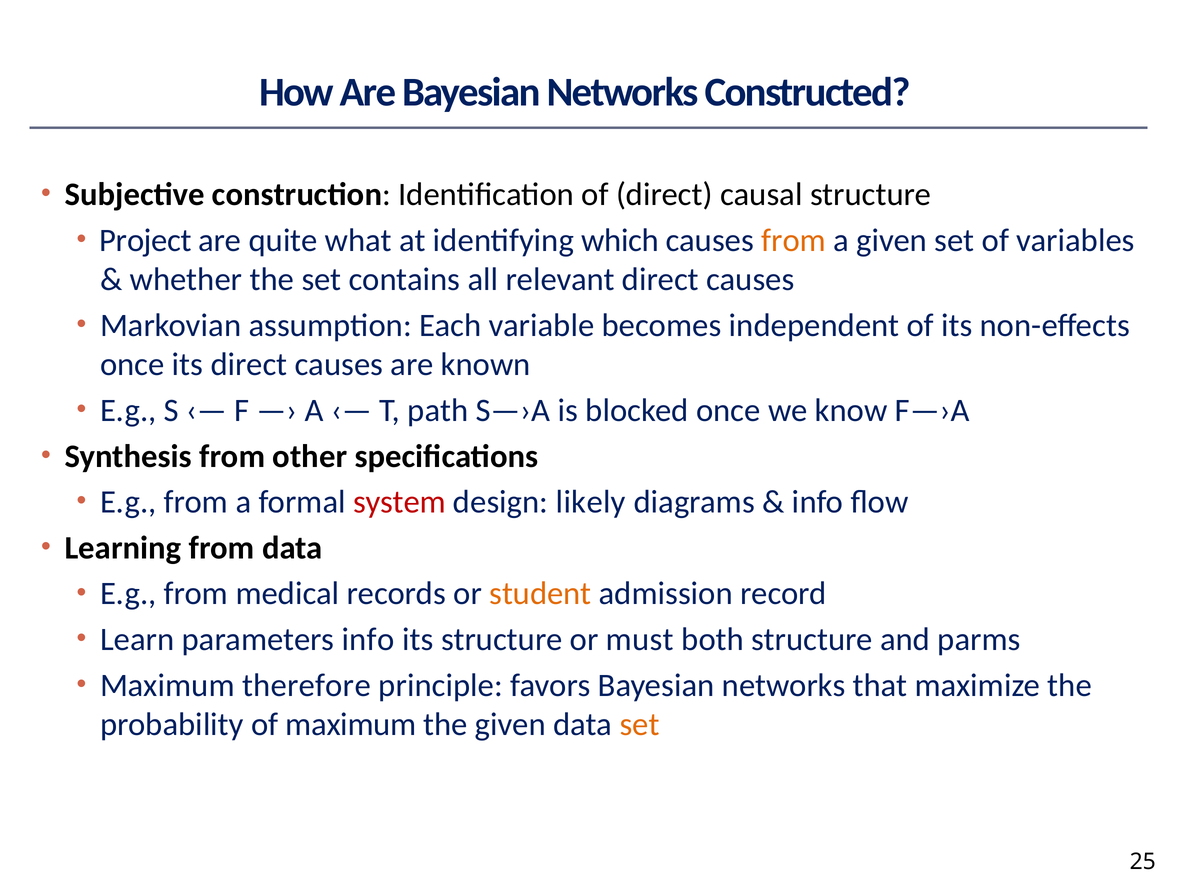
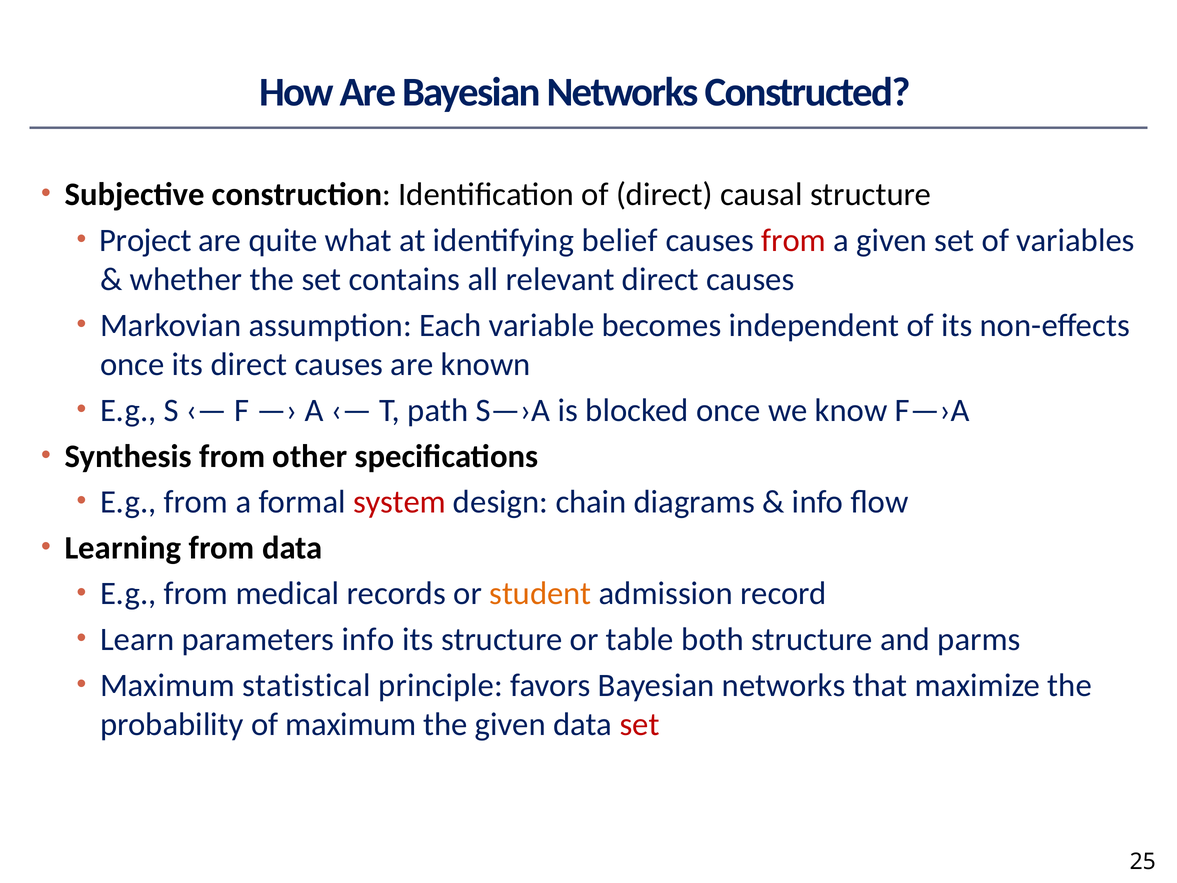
which: which -> belief (620, 240)
from colour: orange -> red (794, 240)
likely: likely -> chain (591, 502)
must: must -> table (640, 639)
therefore: therefore -> statistical (306, 685)
set colour: orange -> red (640, 724)
